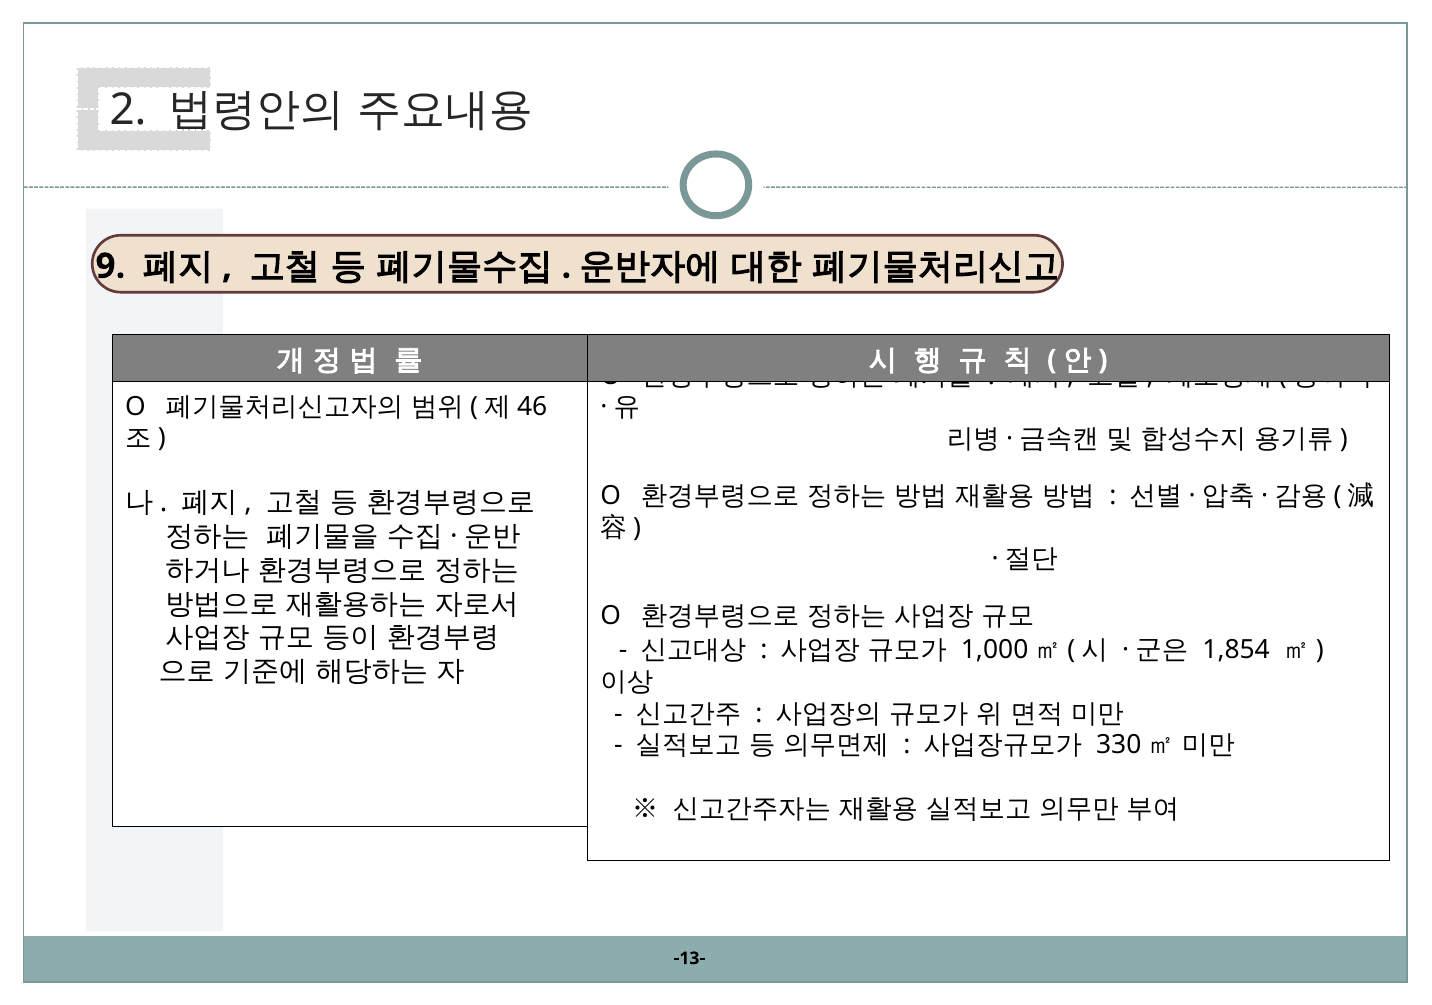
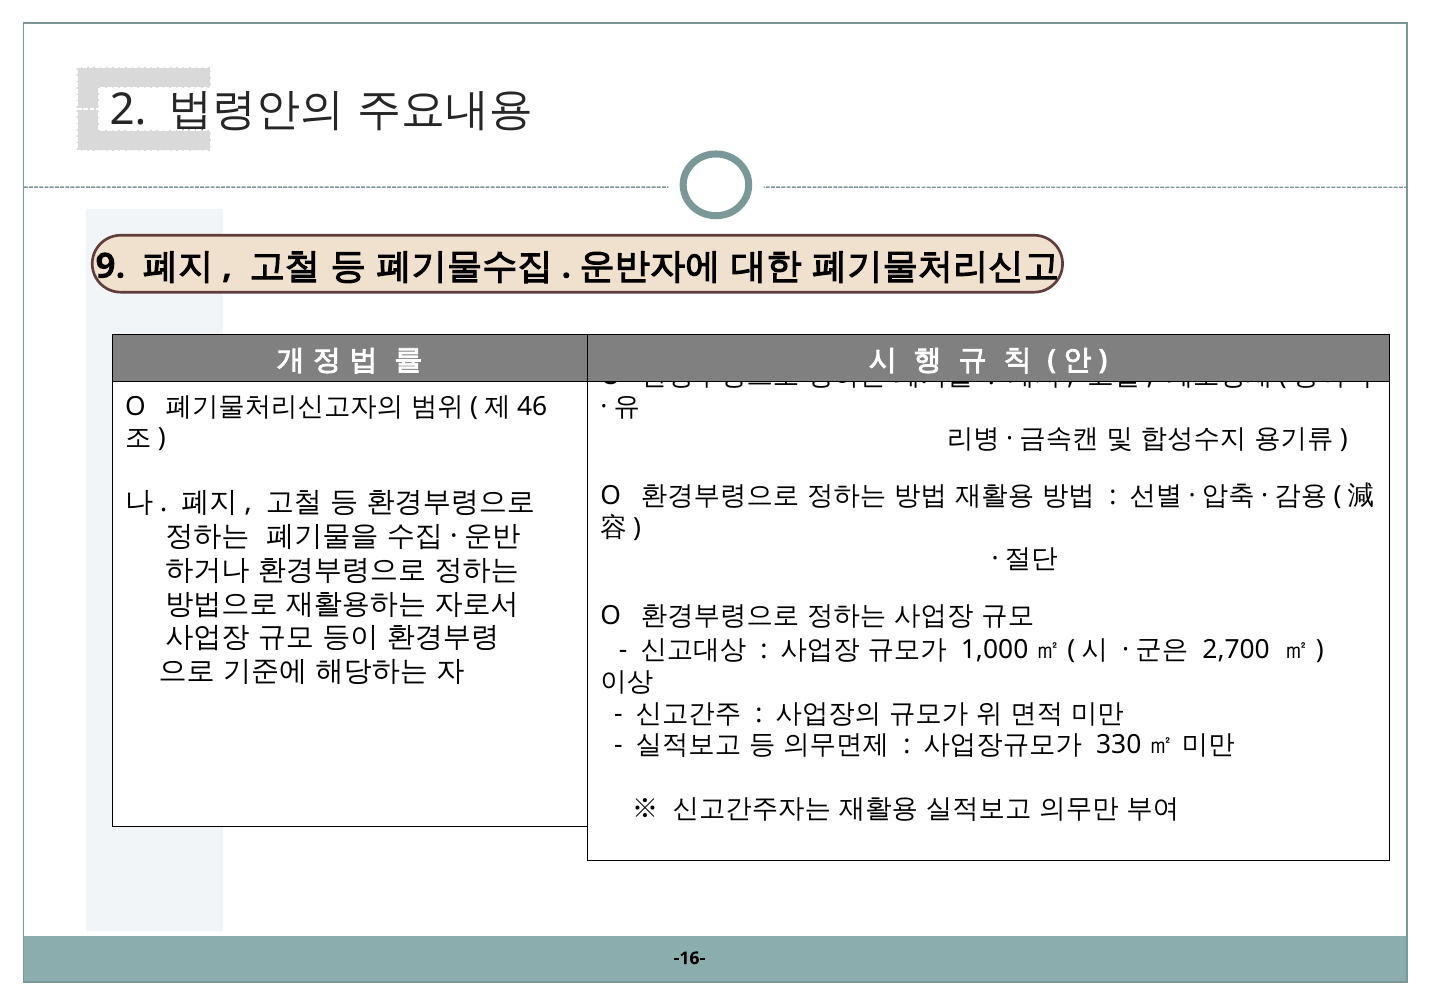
1,854: 1,854 -> 2,700 (1236, 650)
-13-: -13- -> -16- (689, 959)
